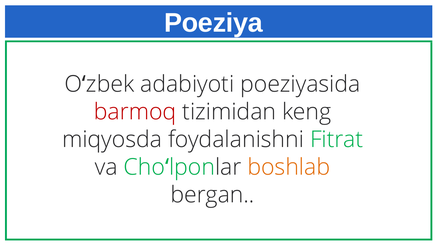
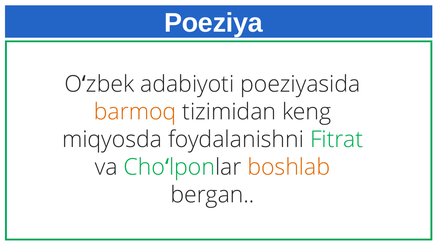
barmoq colour: red -> orange (135, 112)
